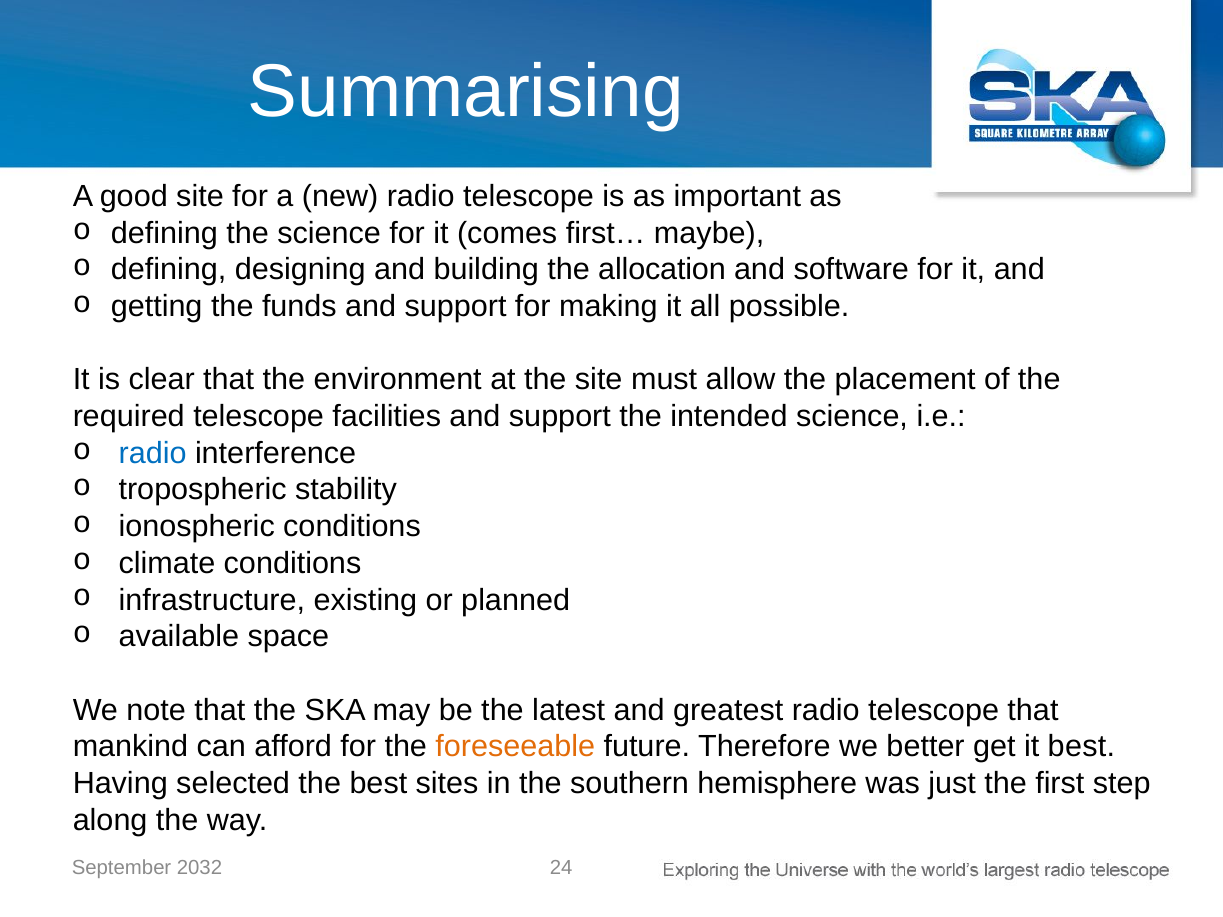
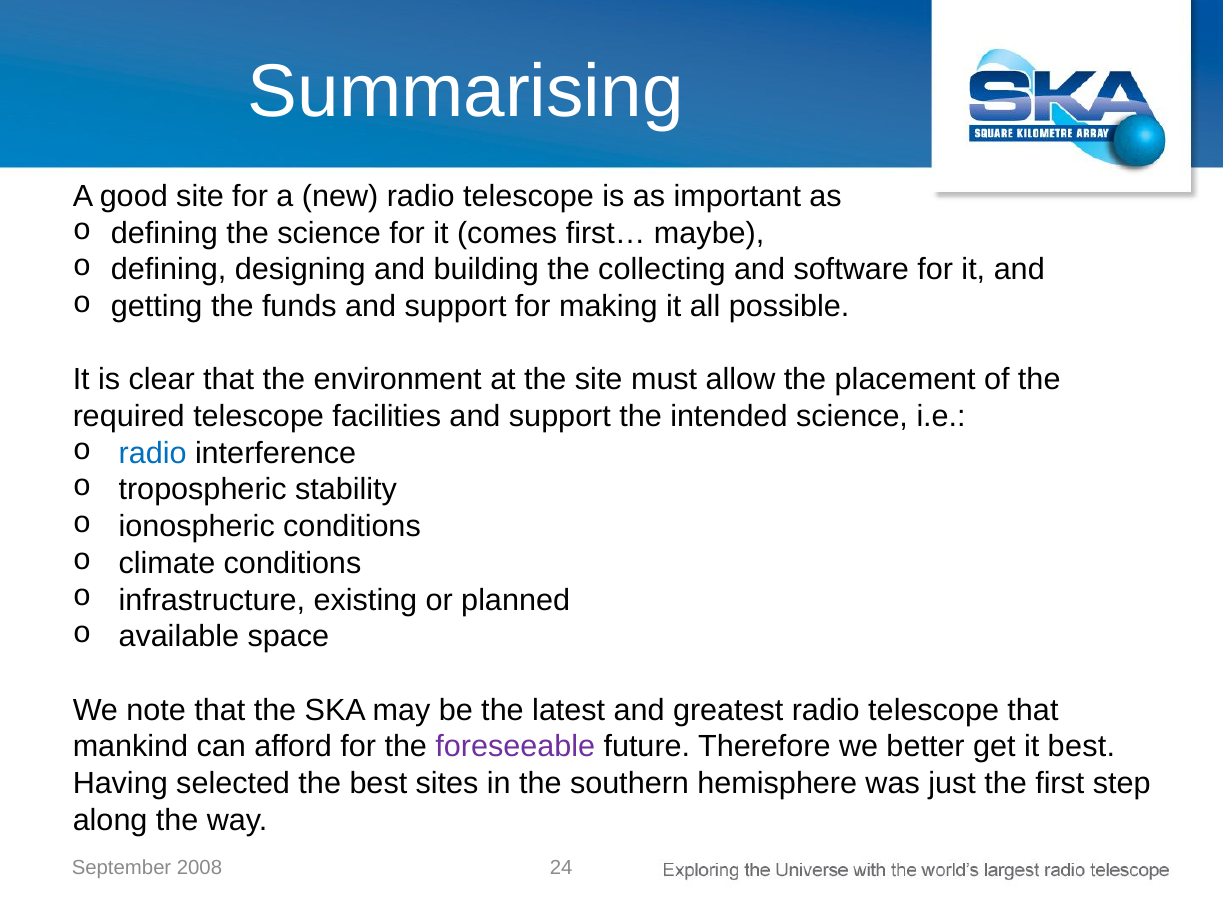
allocation: allocation -> collecting (662, 270)
foreseeable colour: orange -> purple (515, 747)
2032: 2032 -> 2008 (199, 868)
